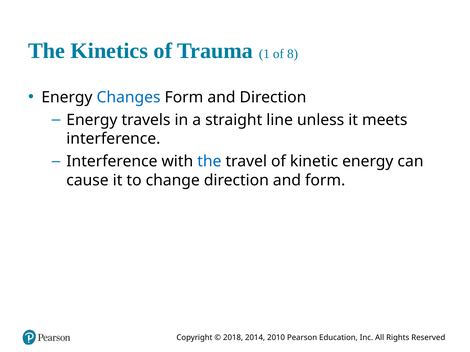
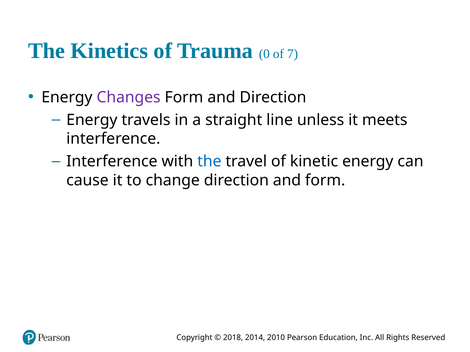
1: 1 -> 0 (264, 54)
8: 8 -> 7 (293, 54)
Changes colour: blue -> purple (129, 97)
